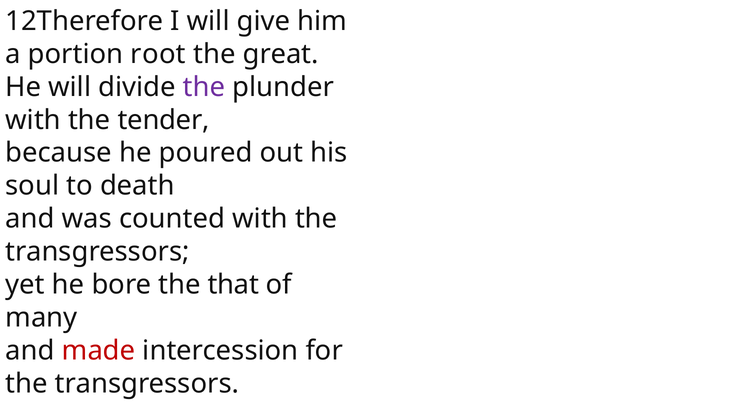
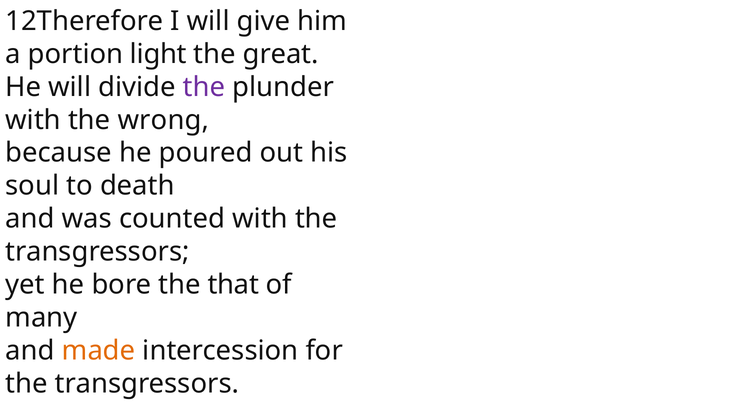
root: root -> light (158, 54)
tender: tender -> wrong (163, 120)
made colour: red -> orange (99, 351)
